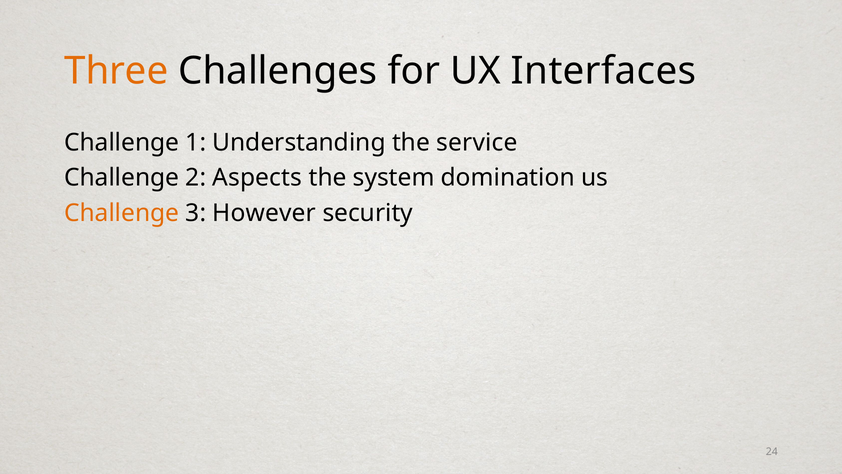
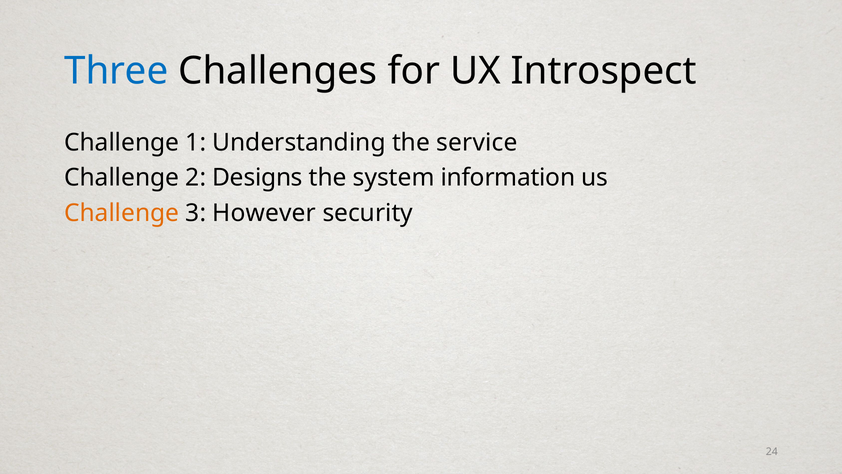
Three colour: orange -> blue (116, 71)
Interfaces: Interfaces -> Introspect (604, 71)
Aspects: Aspects -> Designs (258, 178)
domination: domination -> information (508, 178)
